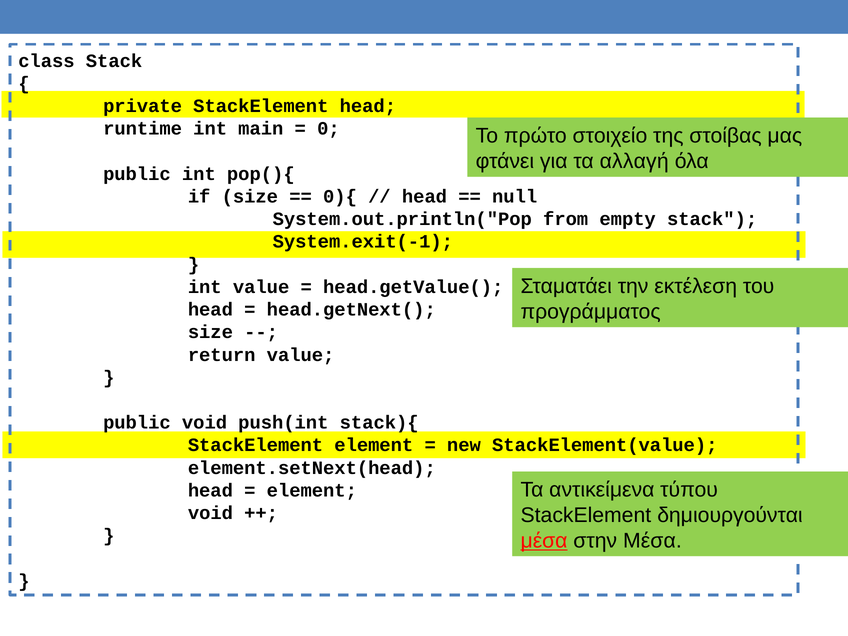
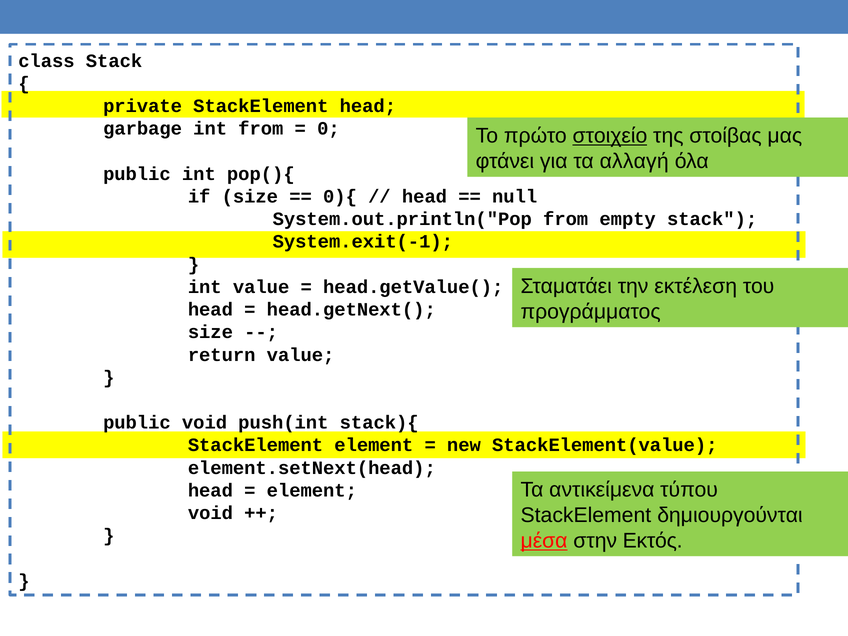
runtime: runtime -> garbage (143, 129)
int main: main -> from (261, 129)
στοιχείο underline: none -> present (610, 136)
στην Μέσα: Μέσα -> Εκτός (653, 541)
